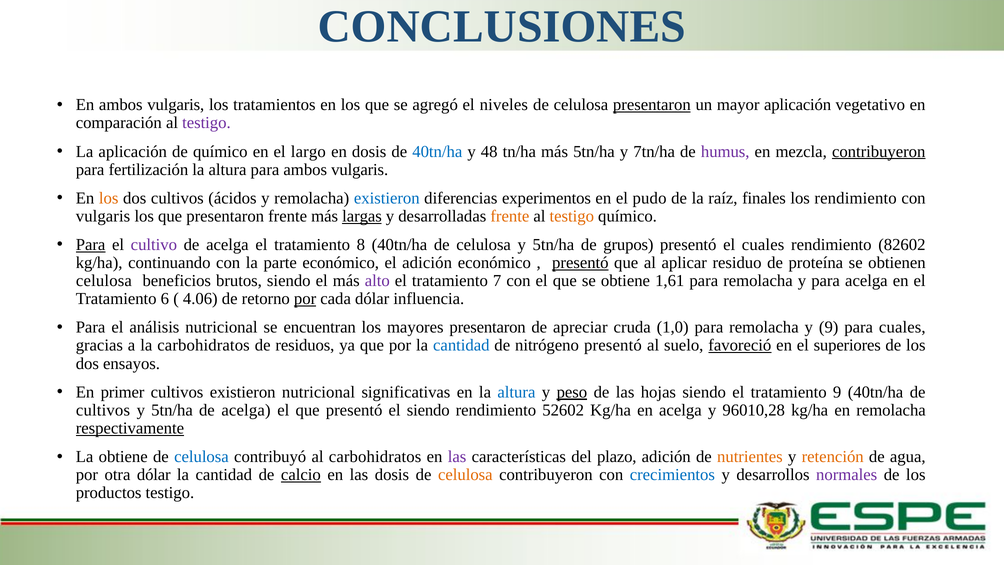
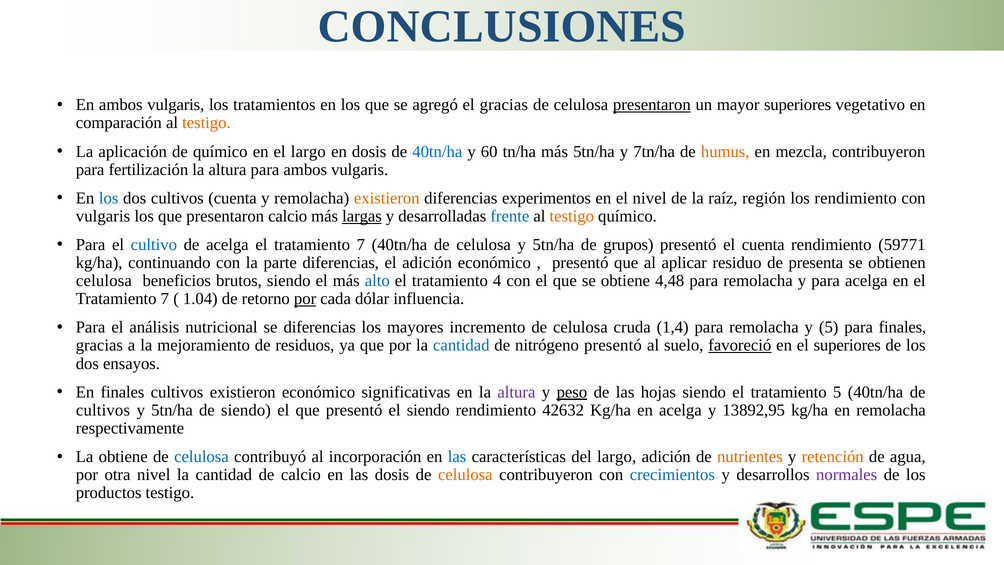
el niveles: niveles -> gracias (504, 105)
mayor aplicación: aplicación -> superiores (798, 105)
testigo colour: purple -> orange (206, 123)
48: 48 -> 60 (489, 151)
humus colour: purple -> orange (725, 151)
contribuyeron underline: present -> none (879, 151)
los colour: orange -> blue (109, 198)
cultivos ácidos: ácidos -> cuenta (233, 198)
existieron colour: blue -> orange (387, 198)
el pudo: pudo -> nivel (650, 198)
finales: finales -> región (764, 198)
presentaron frente: frente -> calcio (288, 216)
frente colour: orange -> blue (510, 216)
Para underline: present -> none (91, 245)
cultivo colour: purple -> blue (154, 245)
acelga el tratamiento 8: 8 -> 7 (361, 245)
el cuales: cuales -> cuenta (763, 245)
82602: 82602 -> 59771 (902, 245)
parte económico: económico -> diferencias (341, 263)
presentó underline: present -> none (580, 263)
proteína: proteína -> presenta (816, 263)
alto colour: purple -> blue (377, 281)
7: 7 -> 4 (497, 281)
1,61: 1,61 -> 4,48 (670, 281)
6: 6 -> 7 (165, 299)
4.06: 4.06 -> 1.04 (200, 299)
se encuentran: encuentran -> diferencias (320, 327)
mayores presentaron: presentaron -> incremento (487, 327)
apreciar: apreciar -> celulosa (580, 327)
1,0: 1,0 -> 1,4 (673, 327)
y 9: 9 -> 5 (829, 327)
para cuales: cuales -> finales (902, 327)
la carbohidratos: carbohidratos -> mejoramiento (204, 345)
En primer: primer -> finales (123, 392)
existieron nutricional: nutricional -> económico (319, 392)
altura colour: blue -> purple (516, 392)
tratamiento 9: 9 -> 5 (837, 392)
5tn/ha de acelga: acelga -> siendo (246, 410)
52602: 52602 -> 42632 (563, 410)
96010,28: 96010,28 -> 13892,95 (754, 410)
respectivamente underline: present -> none (130, 428)
al carbohidratos: carbohidratos -> incorporación (375, 457)
las colour: purple -> blue (457, 457)
del plazo: plazo -> largo (617, 457)
otra dólar: dólar -> nivel (154, 475)
calcio underline: present -> none (301, 475)
